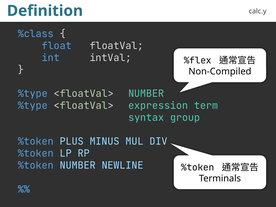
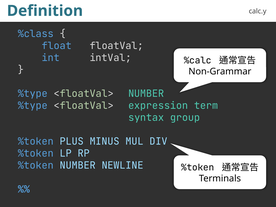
%flex: %flex -> %calc (198, 60)
Non-Compiled: Non-Compiled -> Non-Grammar (220, 71)
